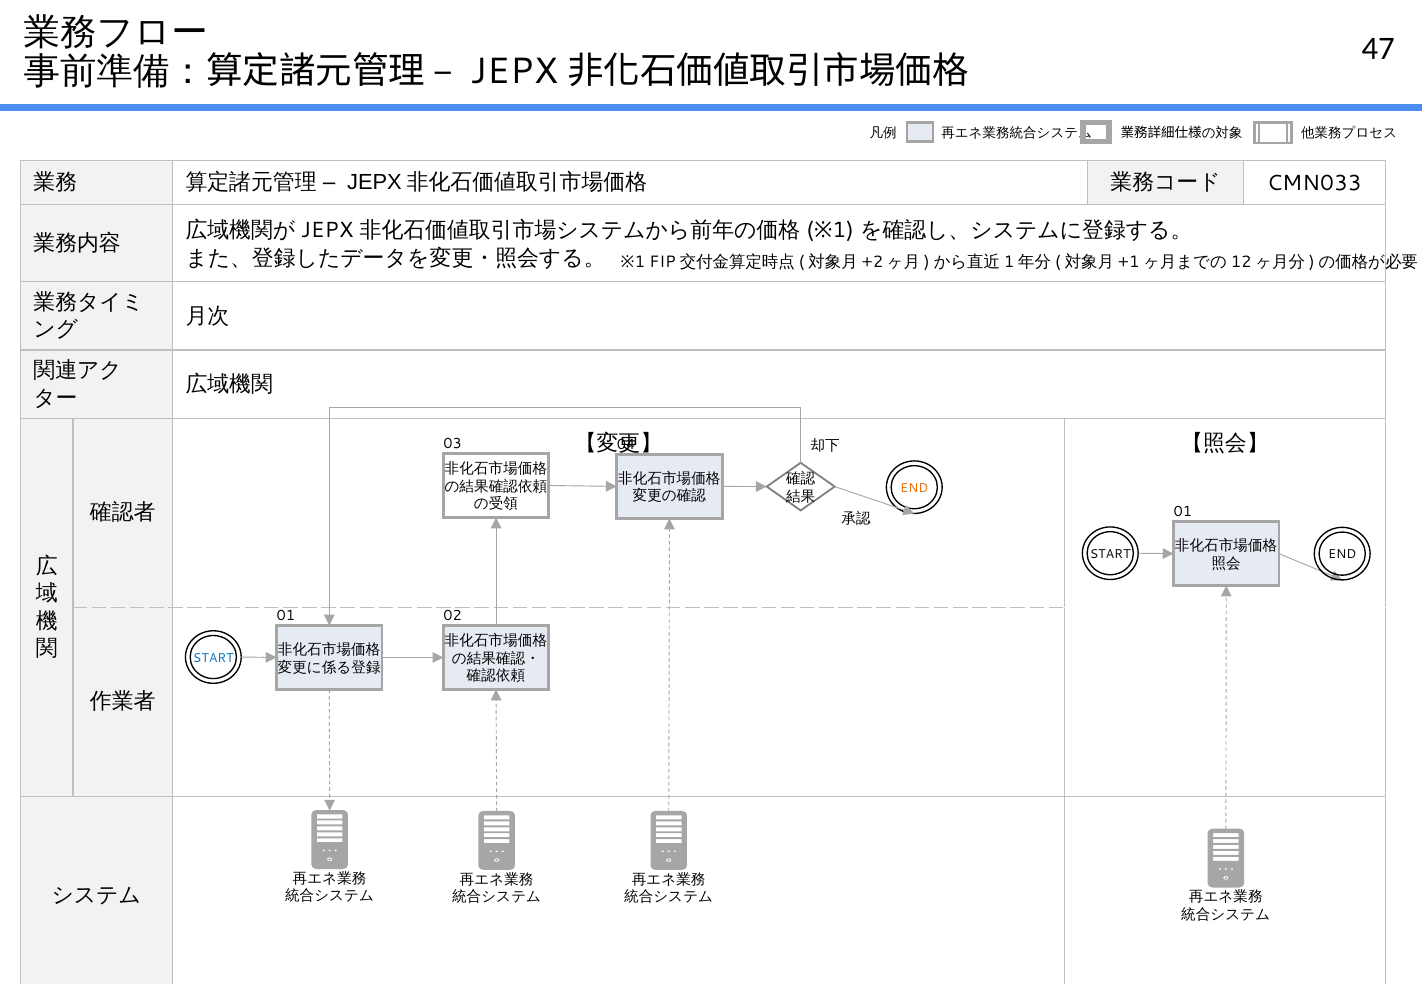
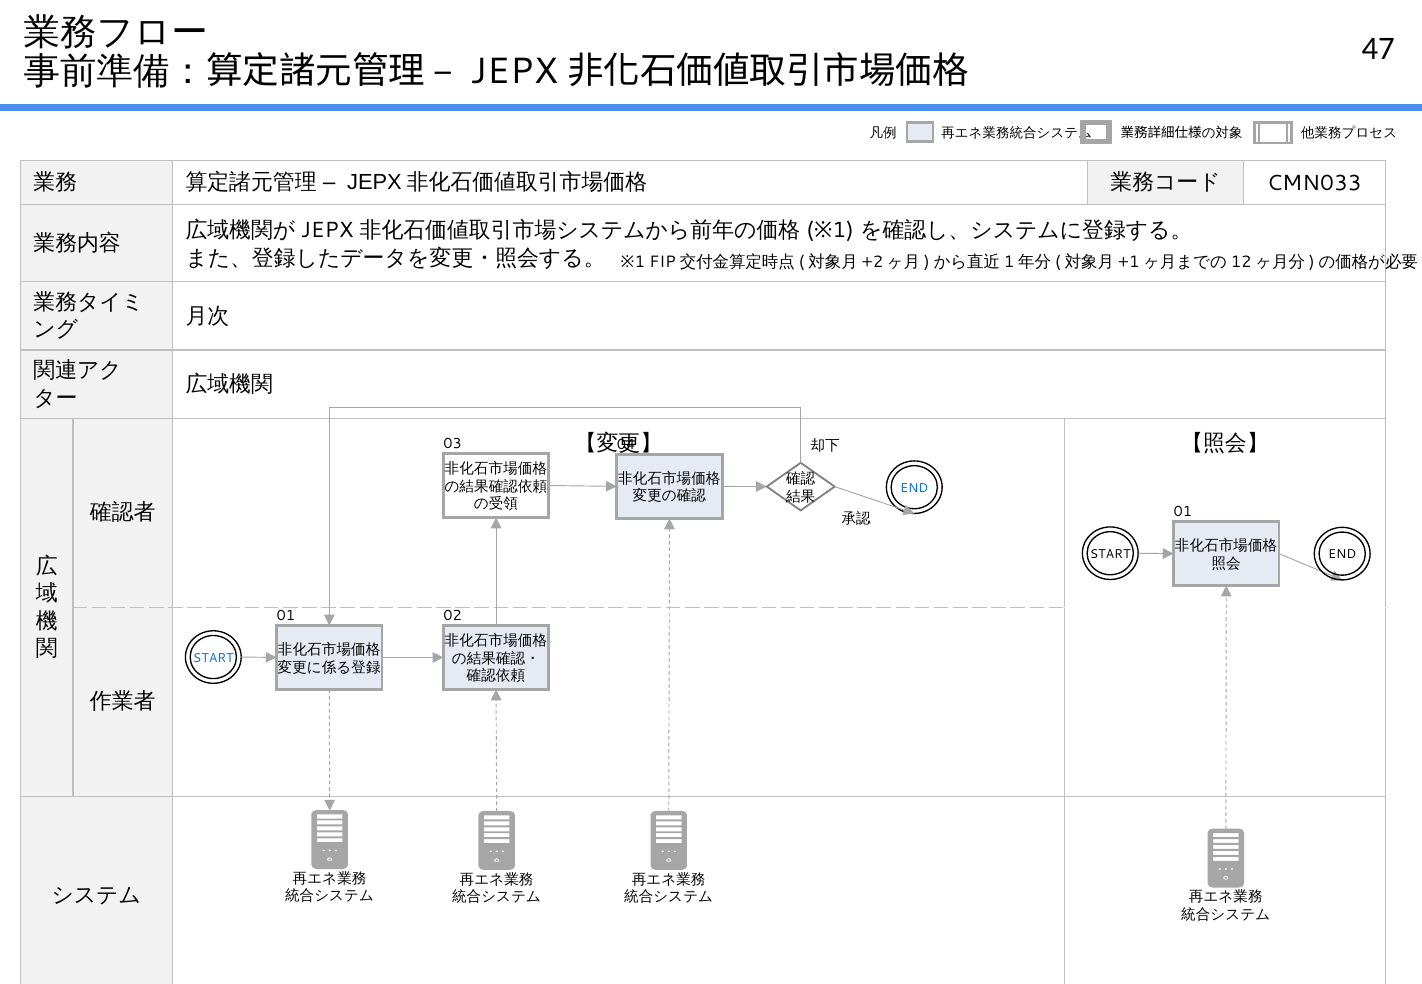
END colour: orange -> blue (914, 488)
